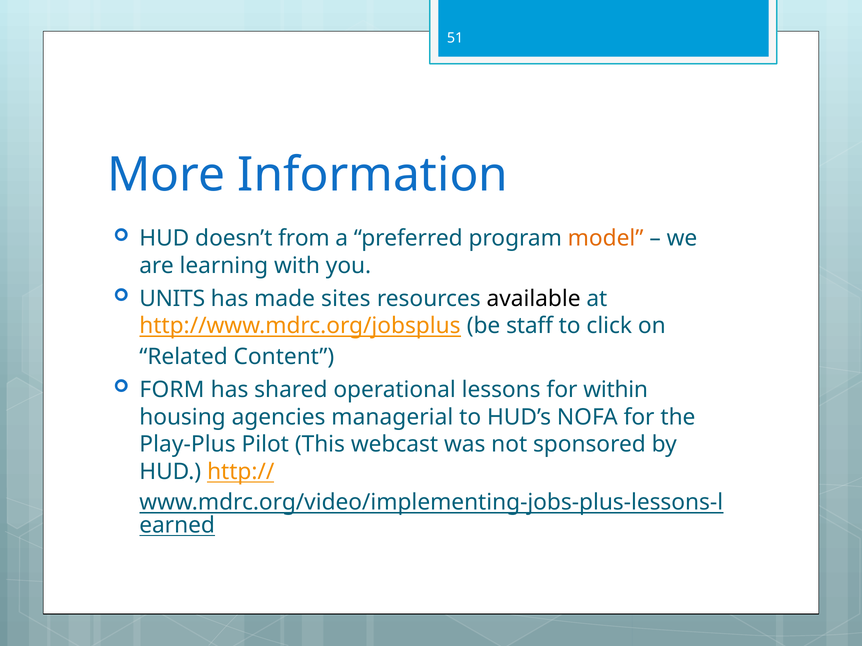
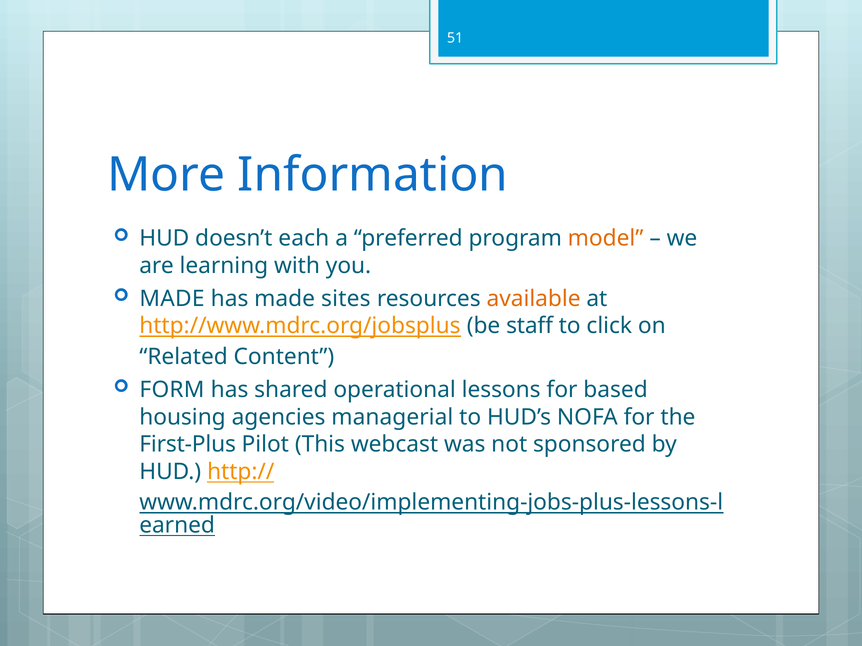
from: from -> each (304, 239)
UNITS: UNITS -> MADE (172, 299)
available colour: black -> orange (534, 299)
within: within -> based (616, 390)
Play-Plus: Play-Plus -> First-Plus (188, 445)
